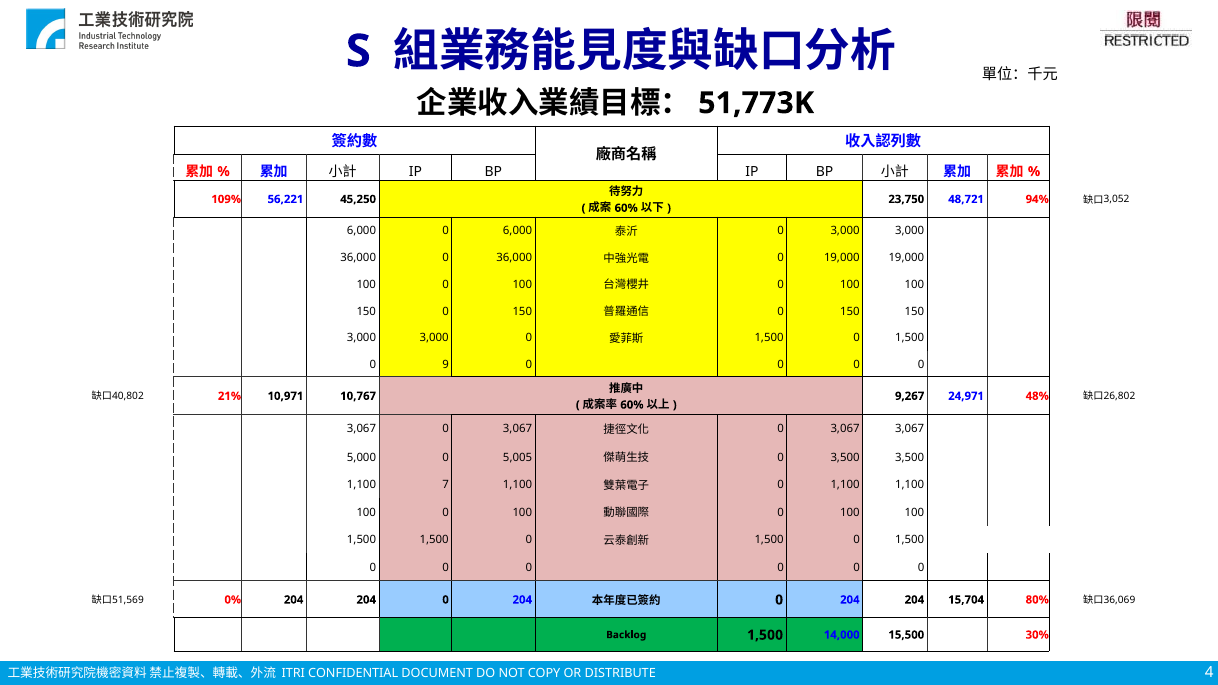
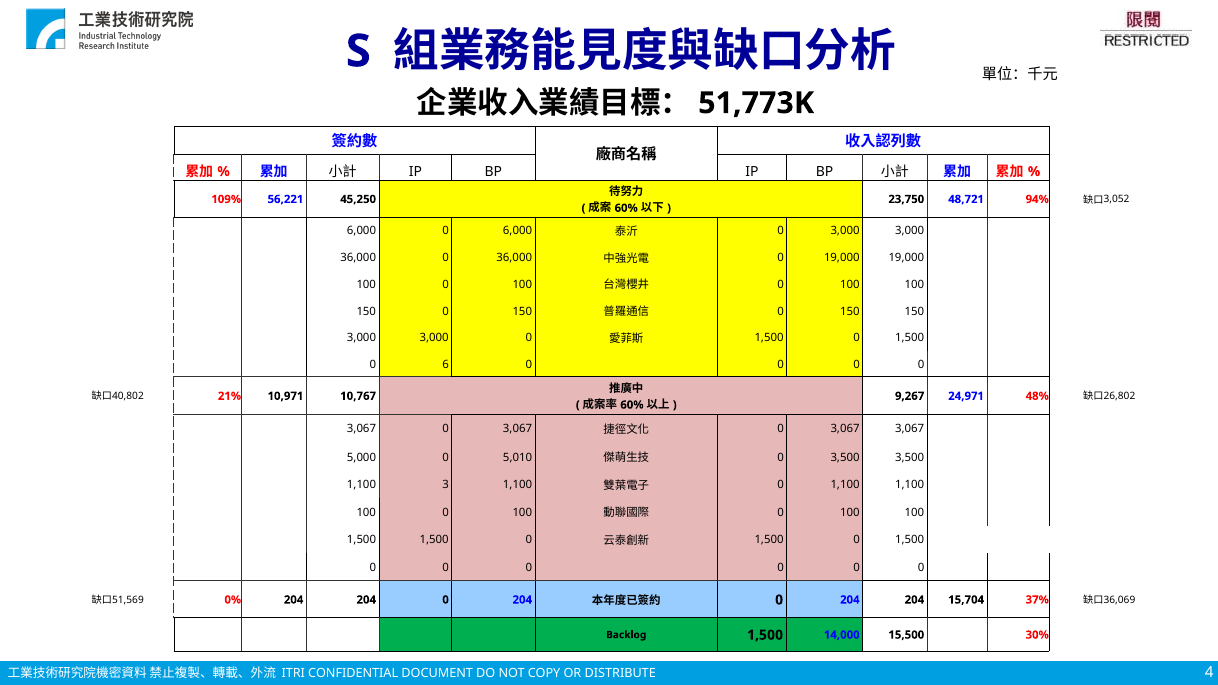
9: 9 -> 6 (446, 364)
5,005: 5,005 -> 5,010 (518, 457)
7: 7 -> 3 (446, 485)
80%: 80% -> 37% (1037, 600)
